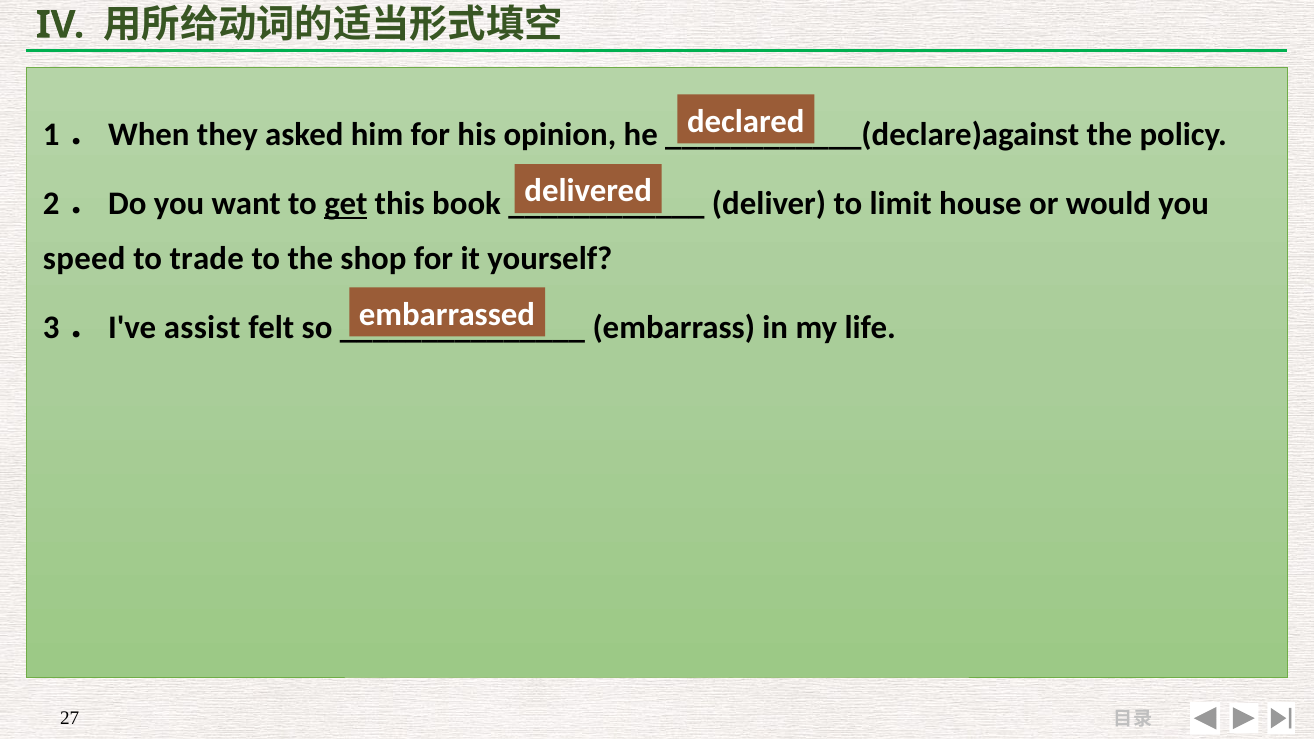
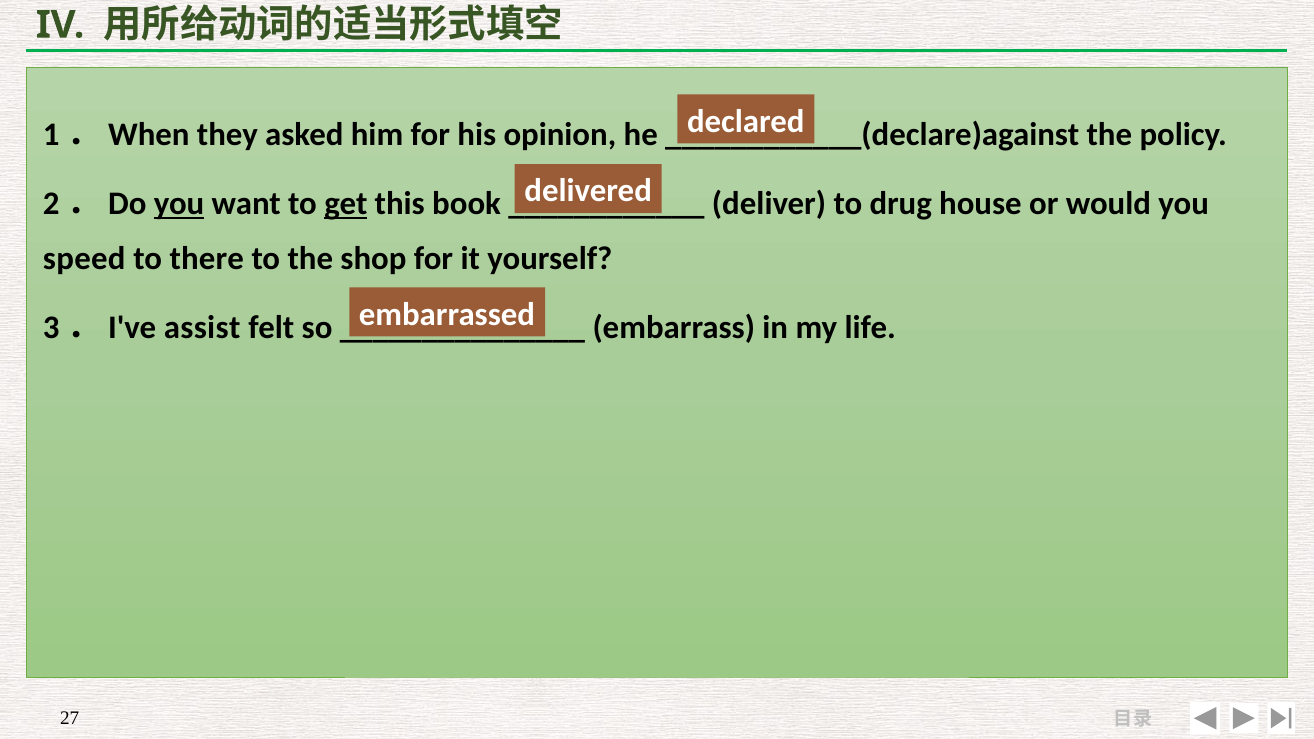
you underline: none -> present (179, 204)
limit: limit -> drug (901, 204)
trade: trade -> there (207, 259)
